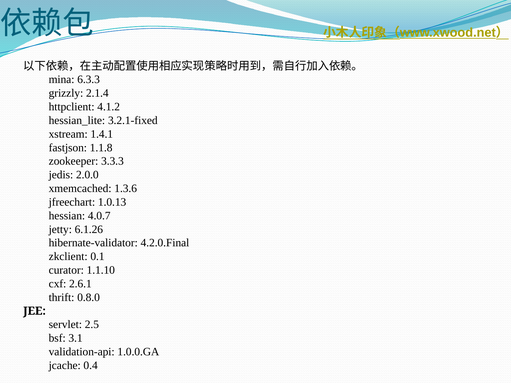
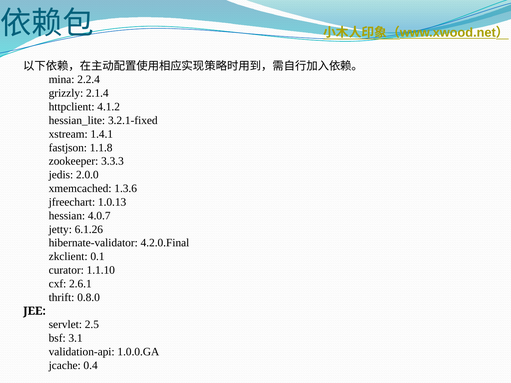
6.3.3: 6.3.3 -> 2.2.4 (89, 80)
